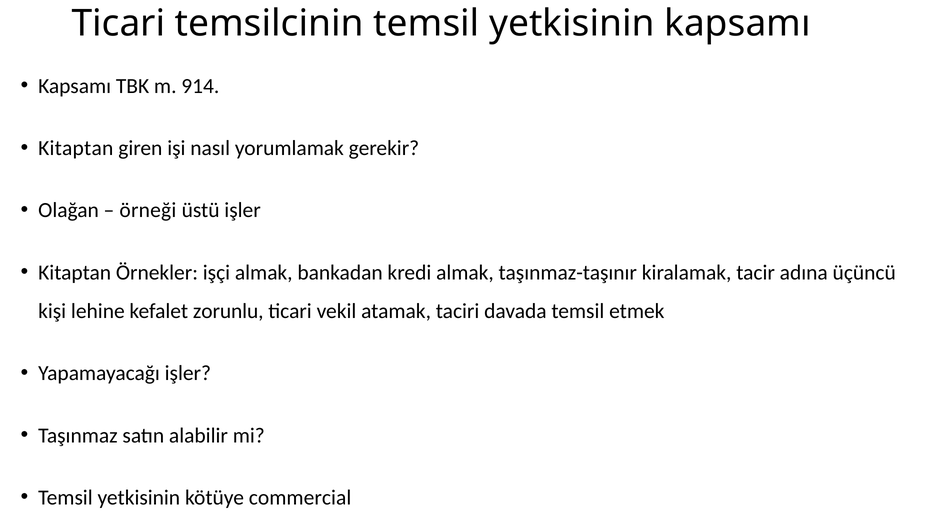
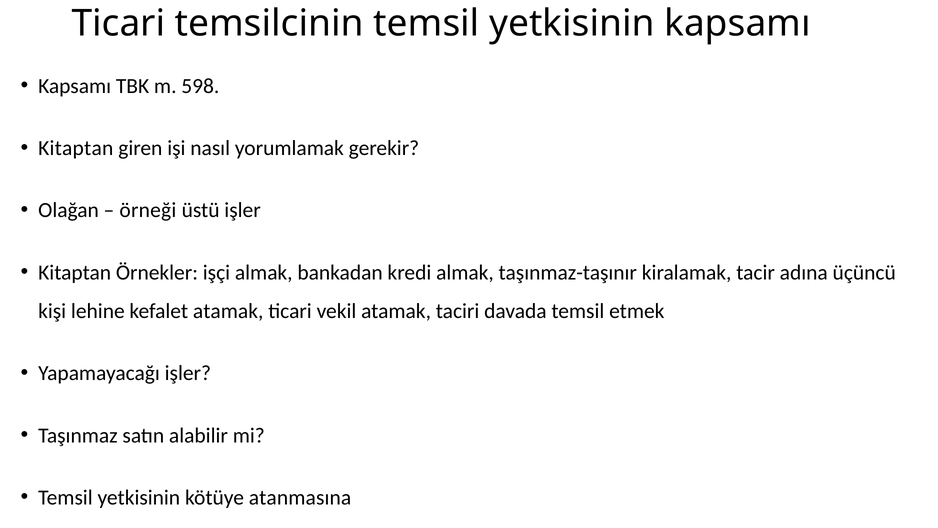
914: 914 -> 598 (200, 86)
kefalet zorunlu: zorunlu -> atamak (228, 311)
commercial: commercial -> atanmasına (300, 497)
